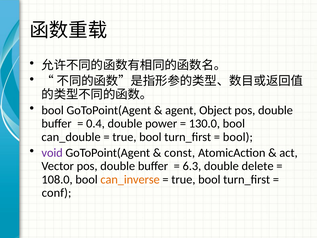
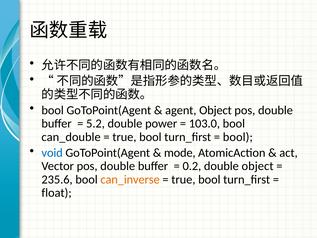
0.4: 0.4 -> 5.2 (95, 124)
130.0: 130.0 -> 103.0 (204, 124)
void colour: purple -> blue (52, 153)
const: const -> mode (180, 153)
6.3: 6.3 -> 0.2 (192, 166)
double delete: delete -> object (258, 166)
108.0: 108.0 -> 235.6 (57, 179)
conf: conf -> float (57, 193)
